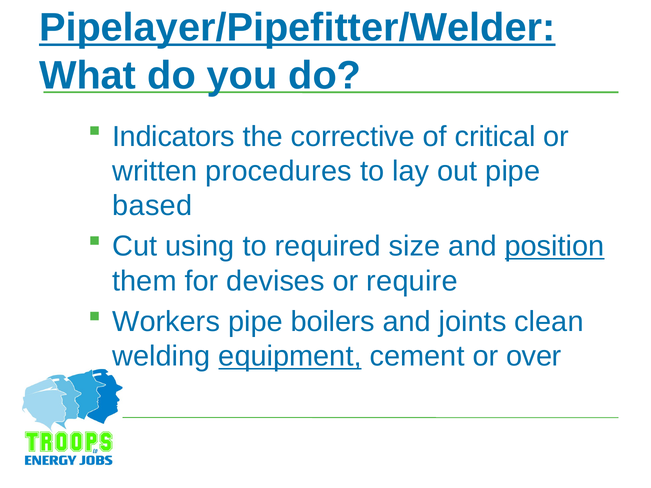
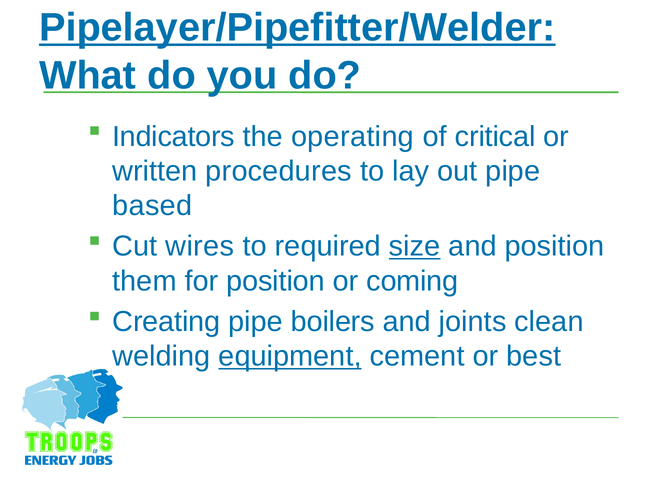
corrective: corrective -> operating (353, 137)
using: using -> wires (200, 247)
size underline: none -> present (415, 247)
position underline: present -> none (555, 247)
for devises: devises -> position (276, 281)
require: require -> coming (412, 281)
Workers: Workers -> Creating (166, 322)
over: over -> best (534, 357)
